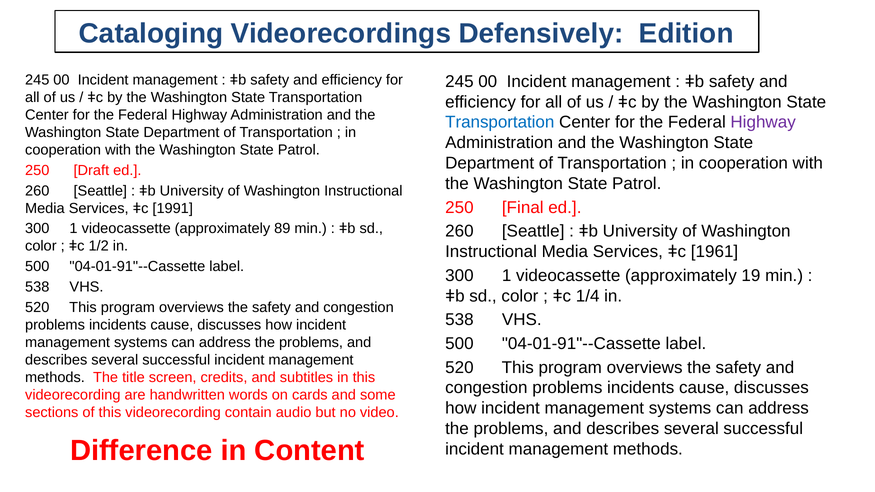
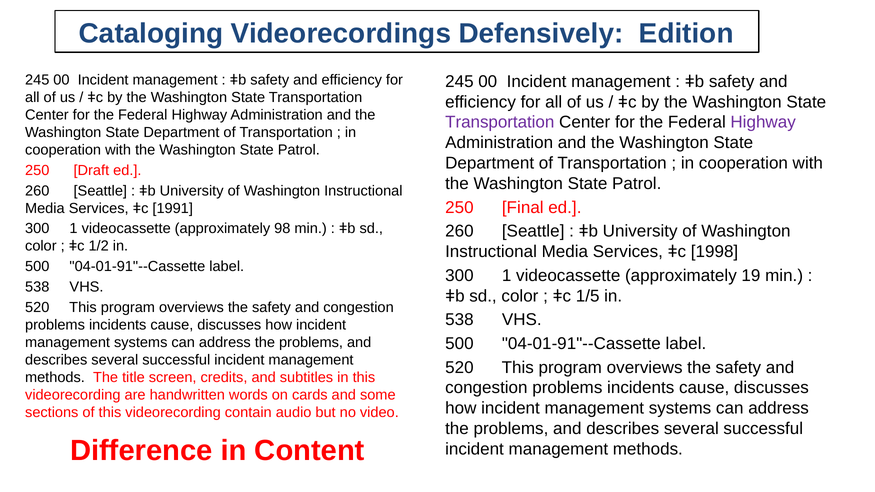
Transportation colour: blue -> purple (500, 122)
89: 89 -> 98 (282, 229)
1961: 1961 -> 1998 (715, 252)
1/4: 1/4 -> 1/5 (588, 296)
